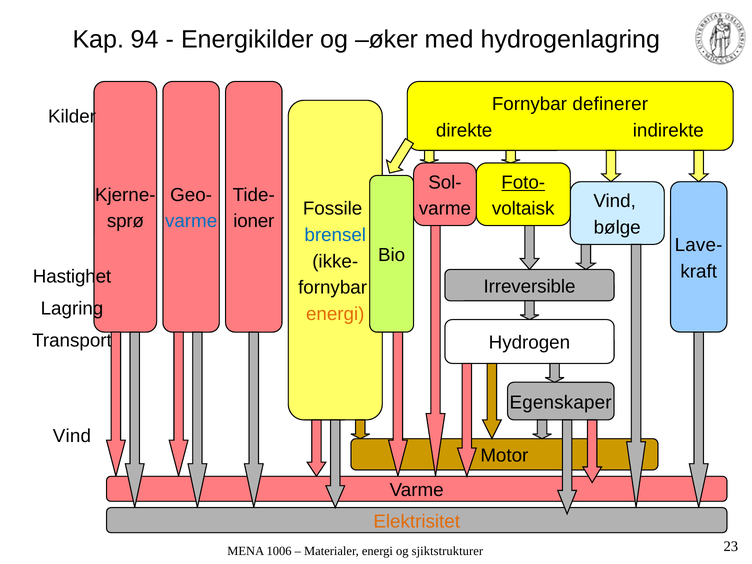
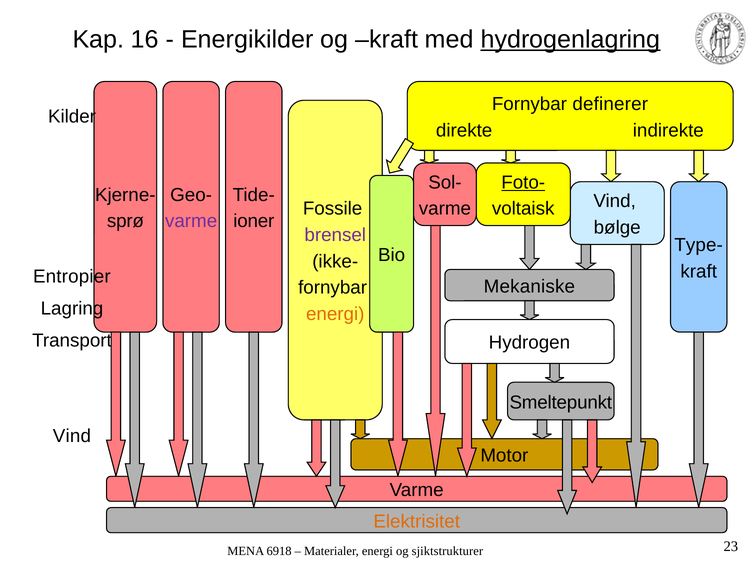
94: 94 -> 16 (145, 39)
og øker: øker -> kraft (387, 39)
hydrogenlagring underline: none -> present (570, 39)
varme colour: blue -> purple (191, 221)
brensel colour: blue -> purple (335, 235)
Lave-: Lave- -> Type- (699, 245)
Hastighet: Hastighet -> Entropier (72, 276)
Irreversible: Irreversible -> Mekaniske (529, 286)
Egenskaper: Egenskaper -> Smeltepunkt (561, 402)
1006: 1006 -> 6918 (279, 551)
